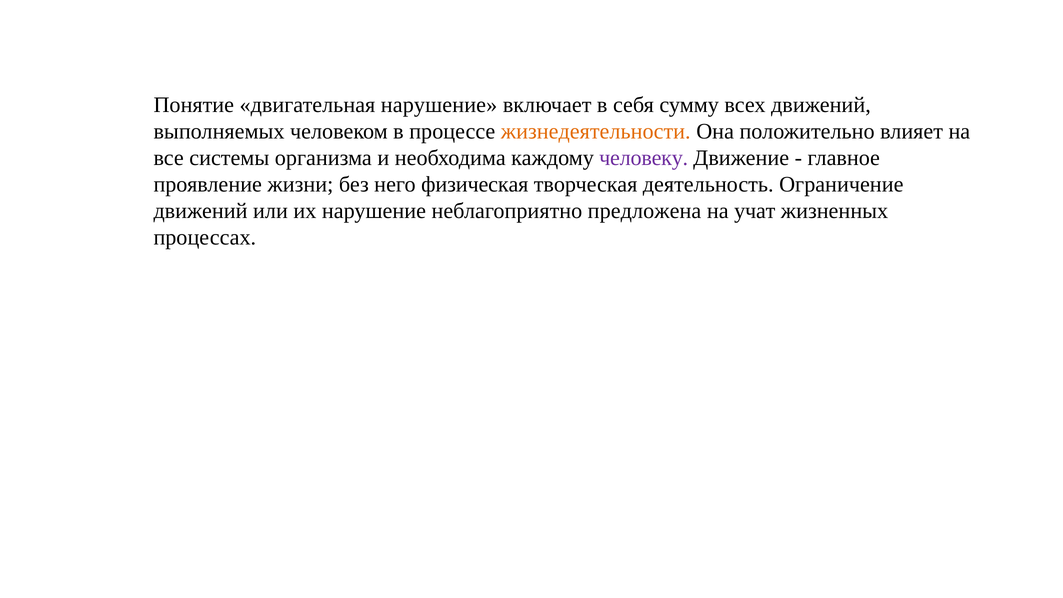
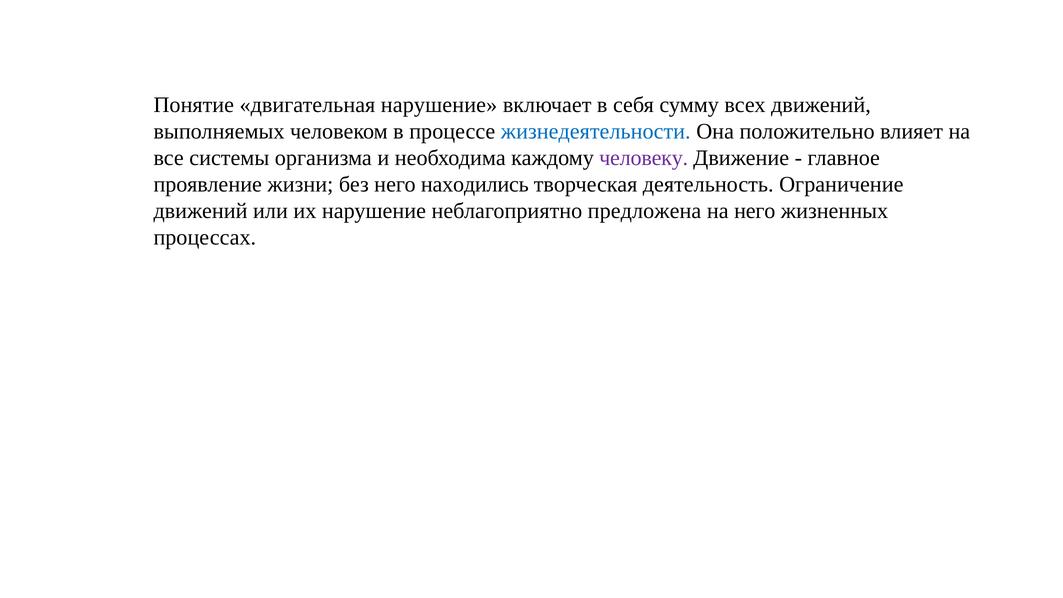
жизнедеятельности colour: orange -> blue (596, 131)
физическая: физическая -> находились (475, 184)
на учат: учат -> него (755, 211)
